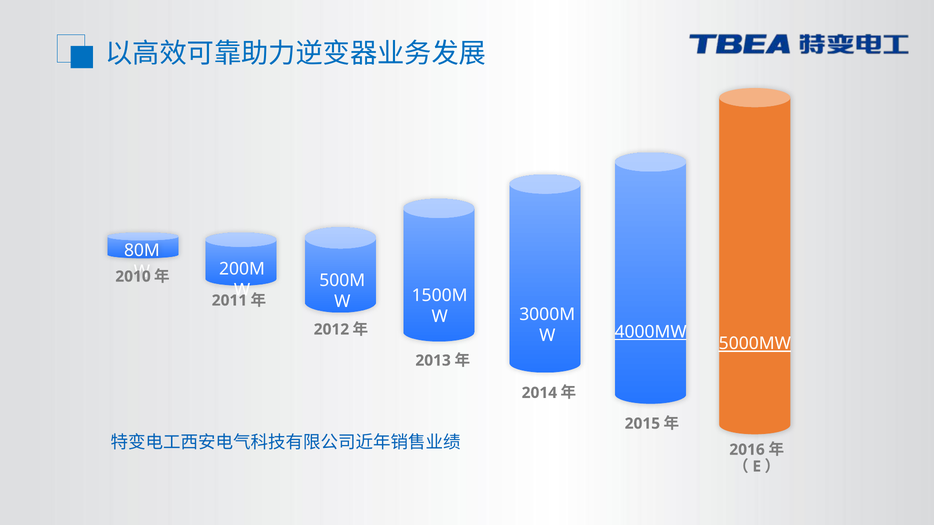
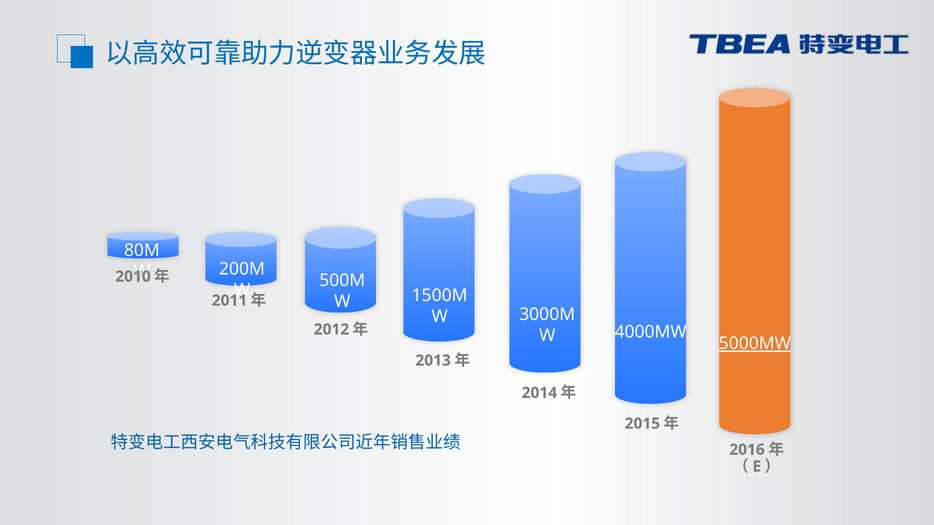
4000MW underline: present -> none (651, 332)
